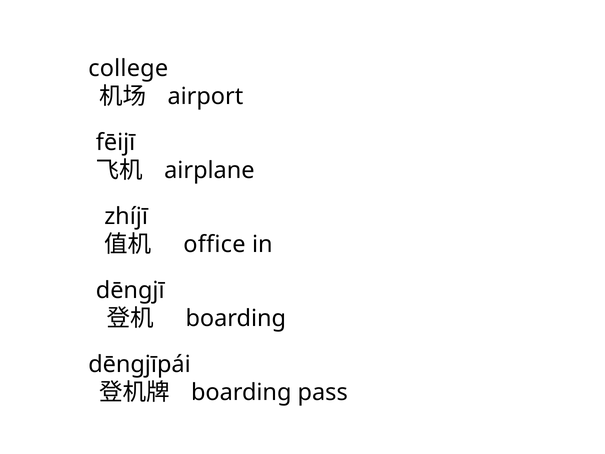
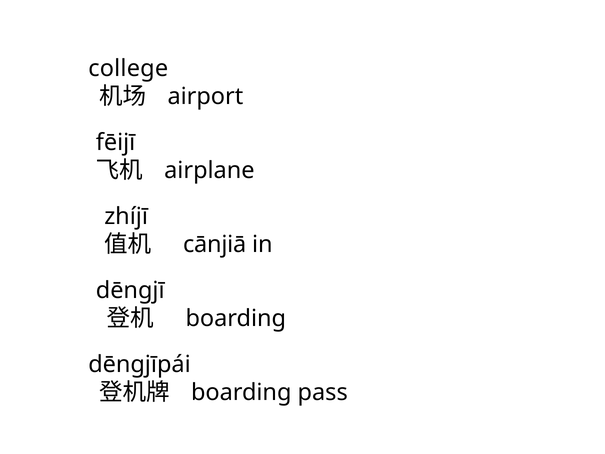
office: office -> cānjiā (215, 244)
